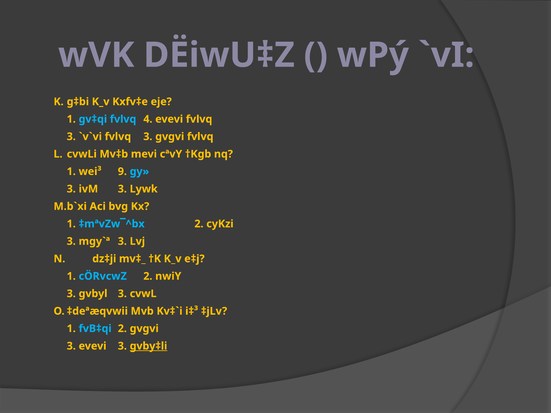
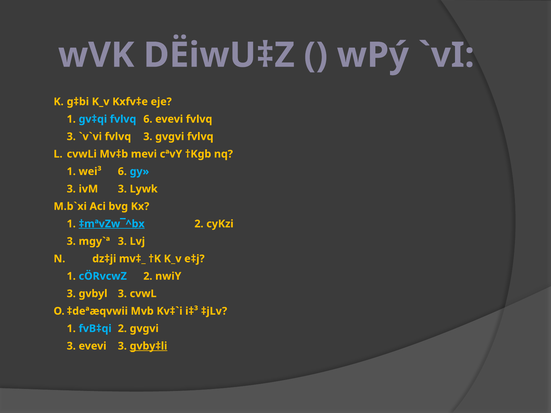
fvlvq 4: 4 -> 6 (148, 119)
wei³ 9: 9 -> 6 (122, 172)
‡mªvZw¯^bx underline: none -> present (112, 224)
